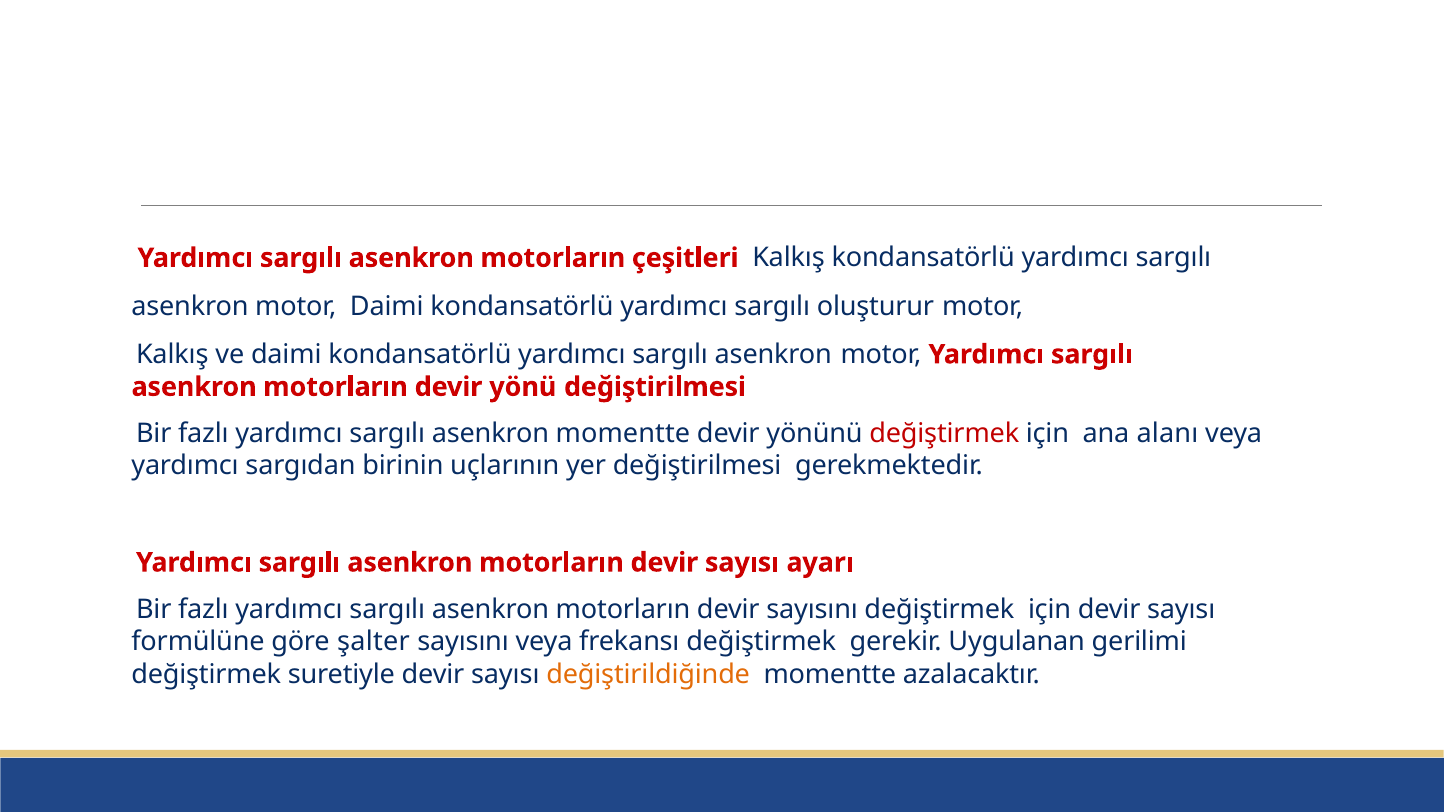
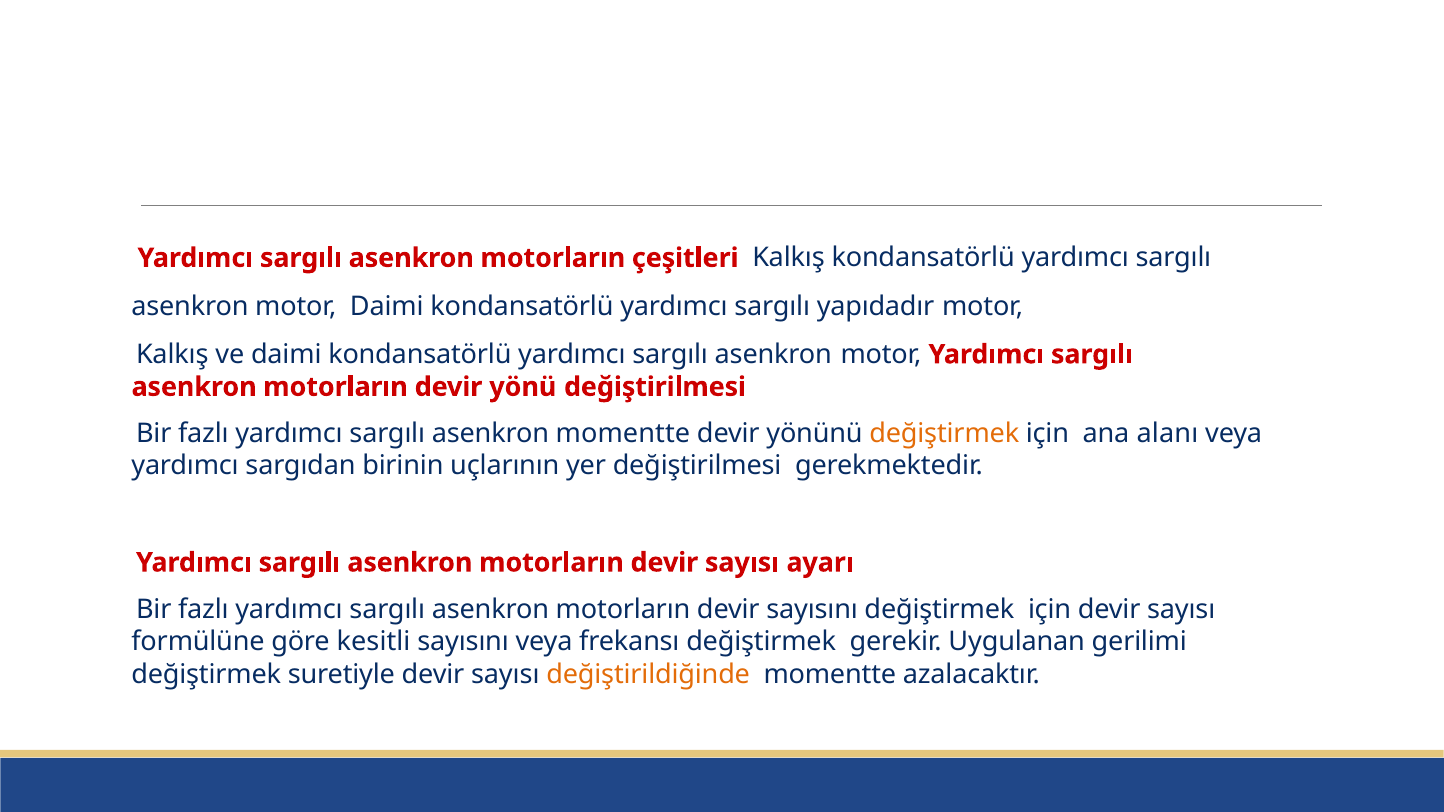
oluşturur: oluşturur -> yapıdadır (876, 306)
değiştirmek colour: red -> orange (944, 434)
şalter: şalter -> kesitli (374, 642)
